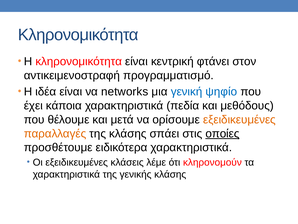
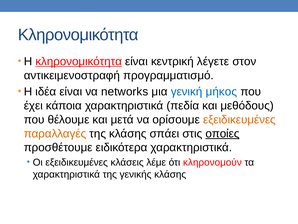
κληρονομικότητα underline: none -> present (79, 61)
φτάνει: φτάνει -> λέγετε (213, 61)
ψηφίο: ψηφίο -> μήκος (221, 92)
